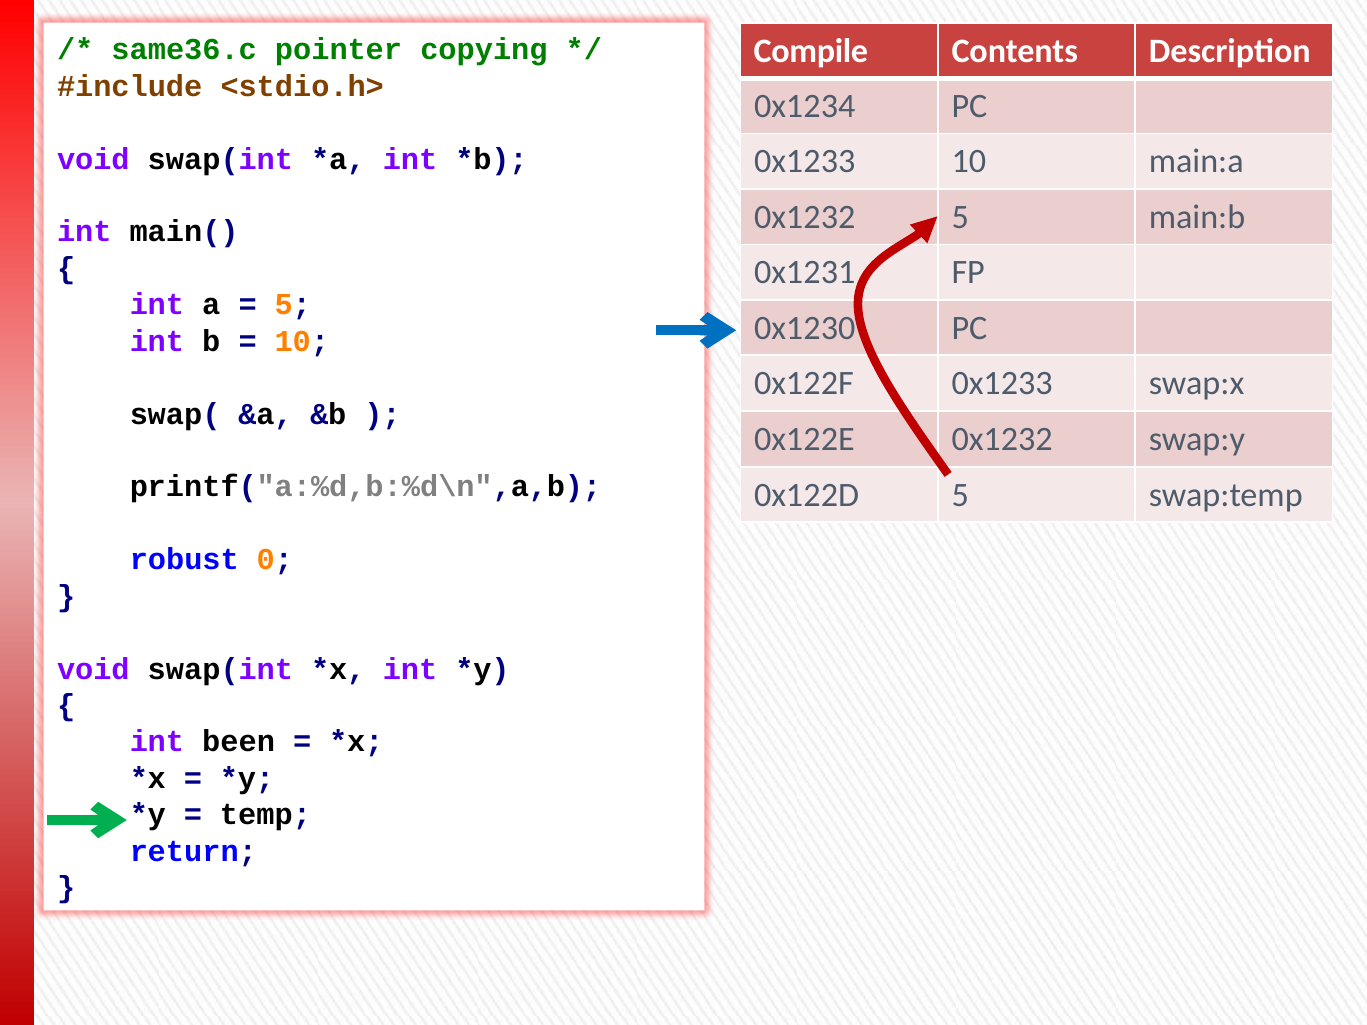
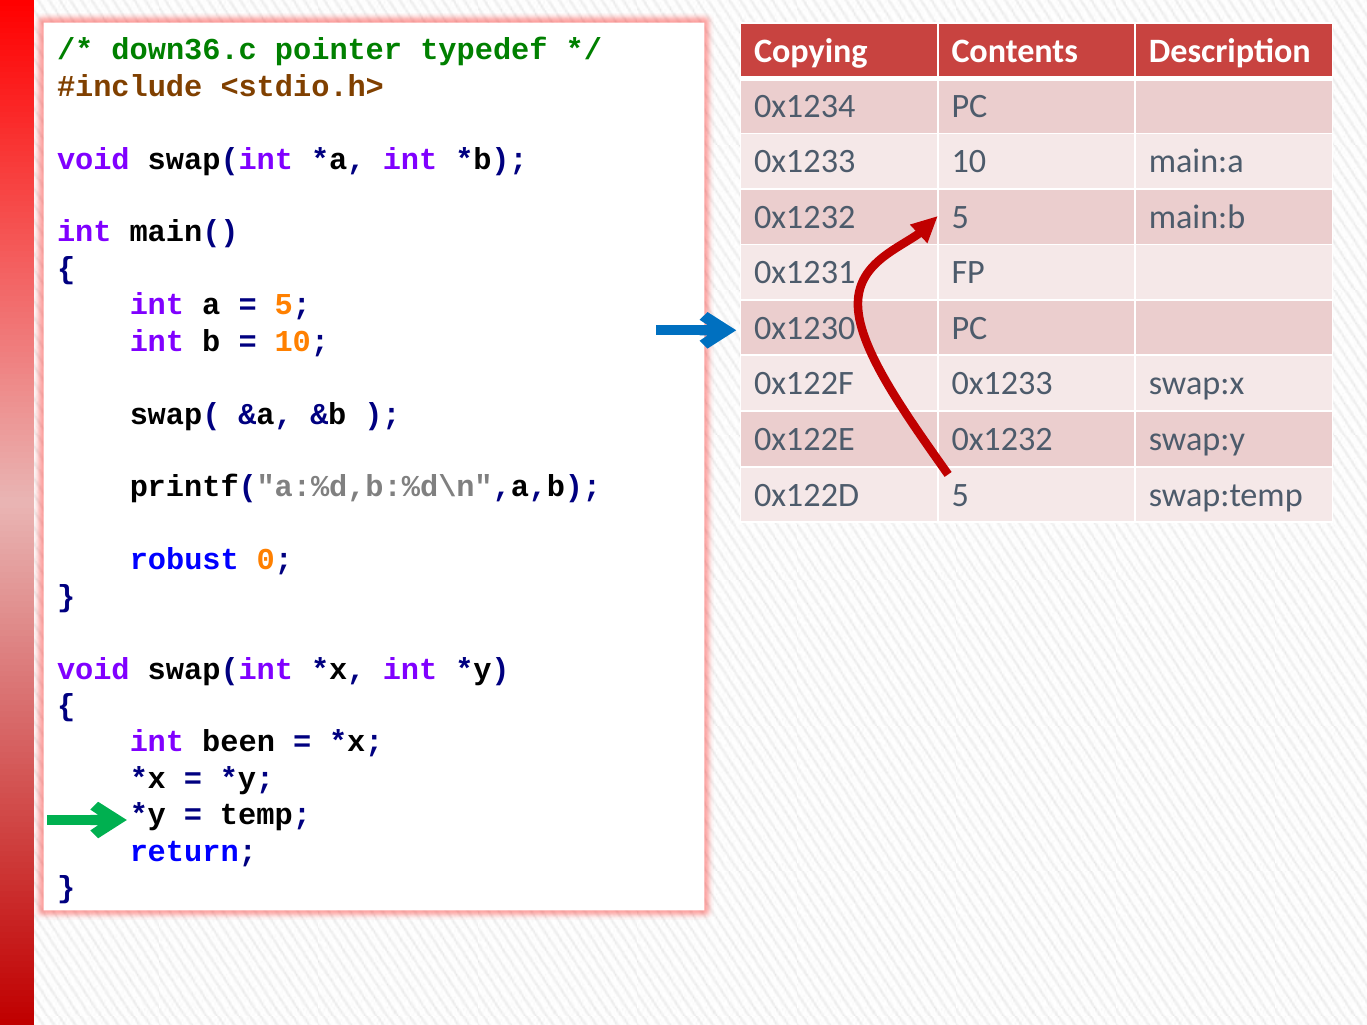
Compile: Compile -> Copying (811, 51)
same36.c: same36.c -> down36.c (184, 50)
copying: copying -> typedef (484, 50)
